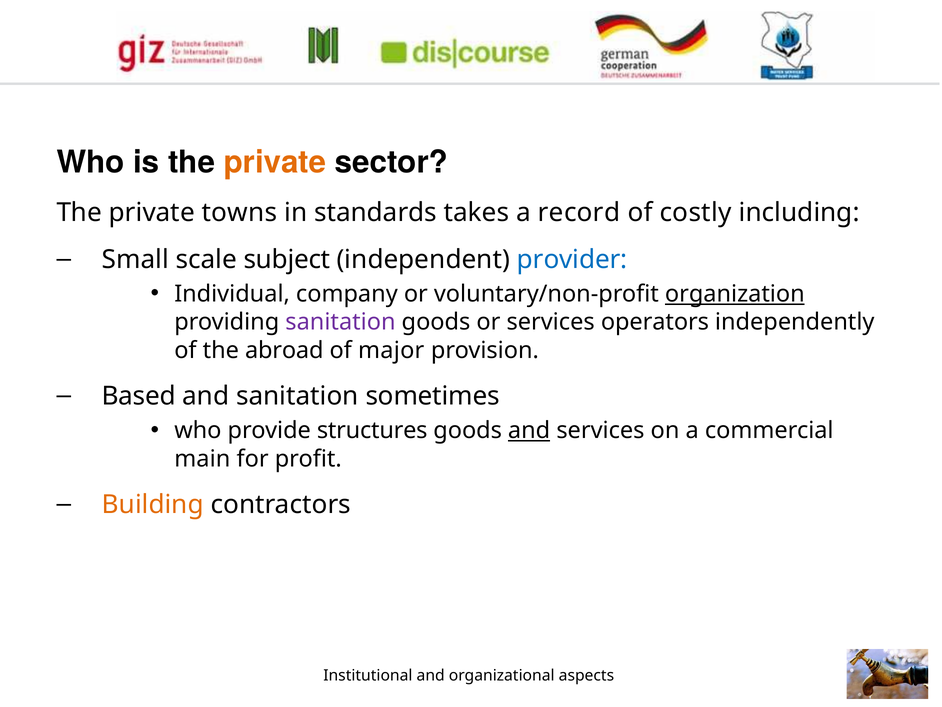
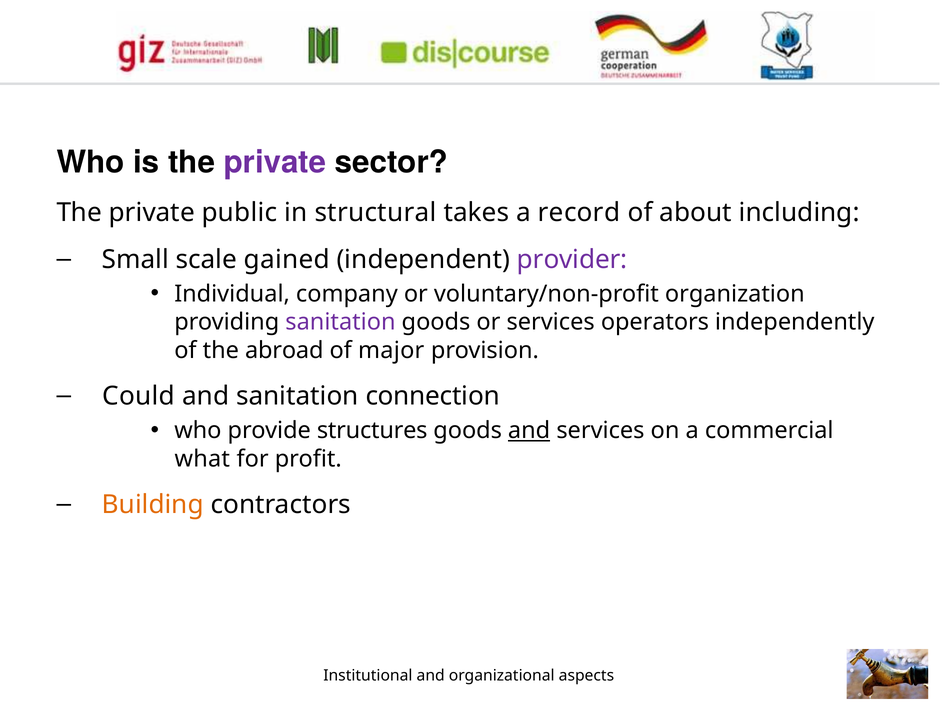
private colour: orange -> purple (275, 162)
towns: towns -> public (239, 212)
standards: standards -> structural (375, 212)
costly: costly -> about (696, 212)
subject: subject -> gained (287, 259)
provider colour: blue -> purple (572, 259)
organization underline: present -> none (735, 294)
Based: Based -> Could (138, 396)
sometimes: sometimes -> connection (433, 396)
main: main -> what (202, 459)
